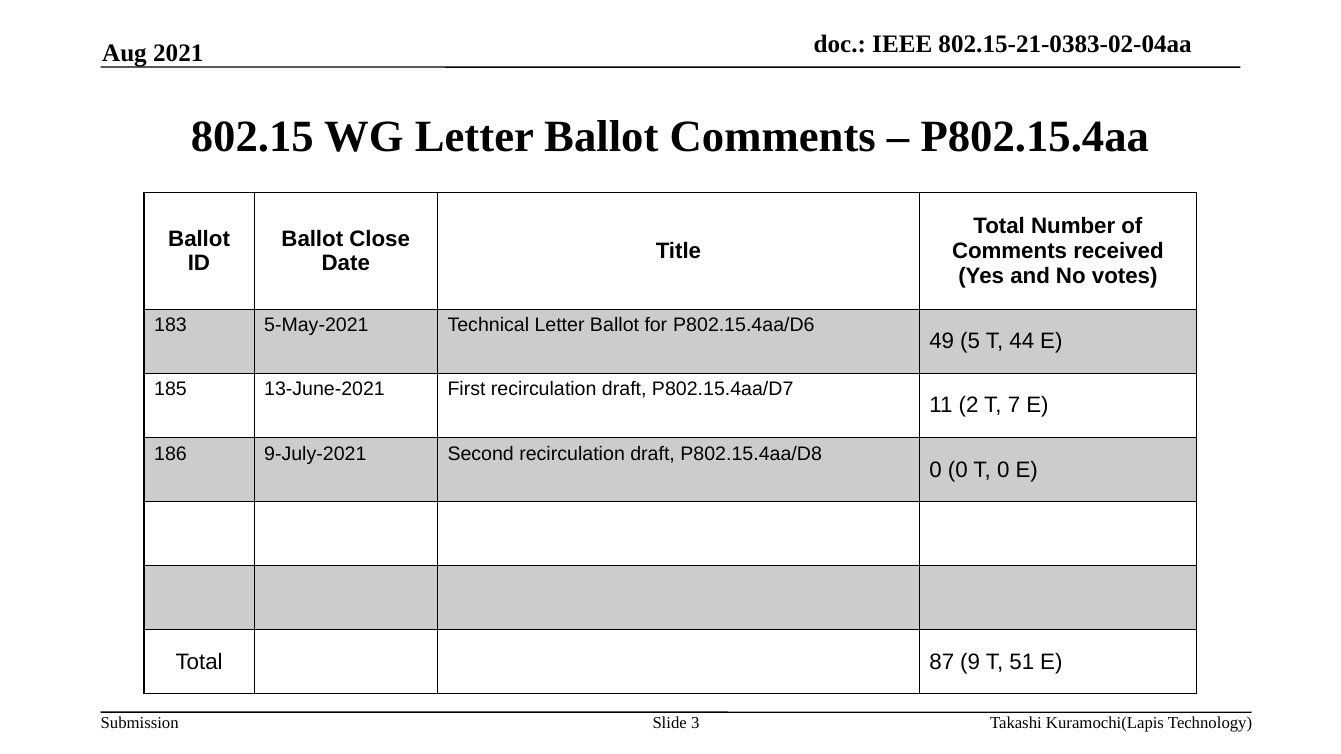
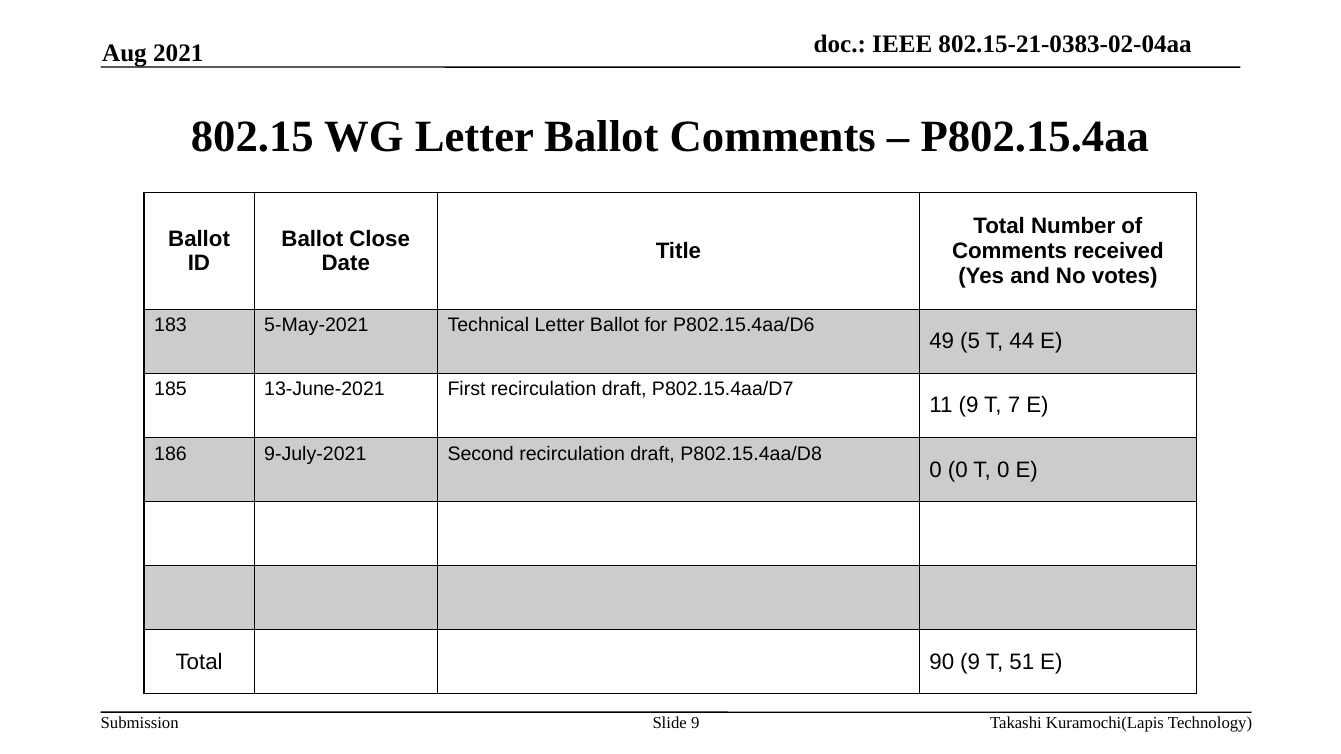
11 2: 2 -> 9 (969, 406)
87: 87 -> 90 (942, 662)
Slide 3: 3 -> 9 (695, 723)
